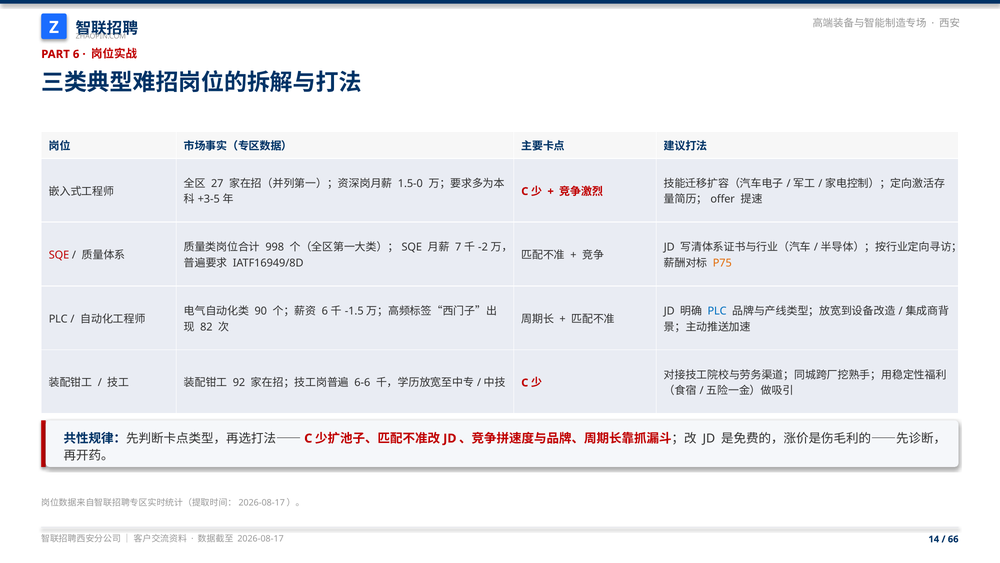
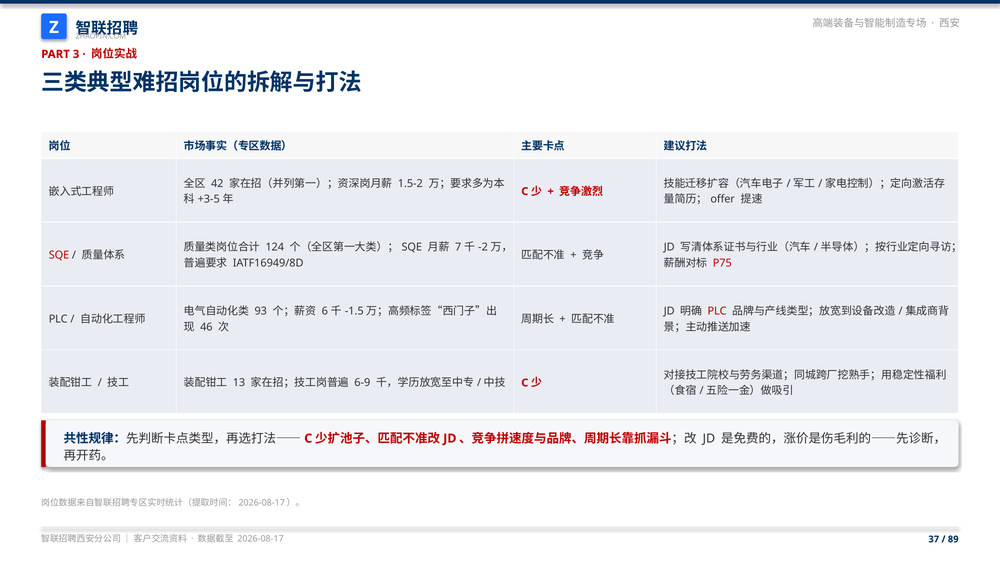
PART 6: 6 -> 3 (76, 54)
27: 27 -> 42 (217, 183)
1.5-0: 1.5-0 -> 1.5-2 (410, 183)
998: 998 -> 124 (275, 247)
P75 colour: orange -> red (722, 263)
90: 90 -> 93 (261, 311)
PLC colour: blue -> red (717, 311)
82: 82 -> 46 (206, 327)
92: 92 -> 13 (239, 383)
6-6: 6-6 -> 6-9 (362, 383)
14: 14 -> 37 (934, 539)
66: 66 -> 89 (953, 539)
